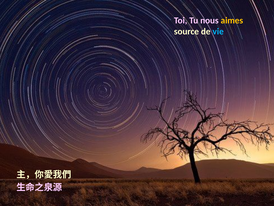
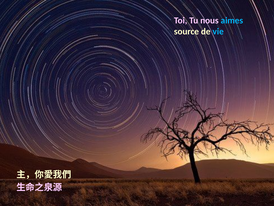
aimes colour: yellow -> light blue (232, 21)
